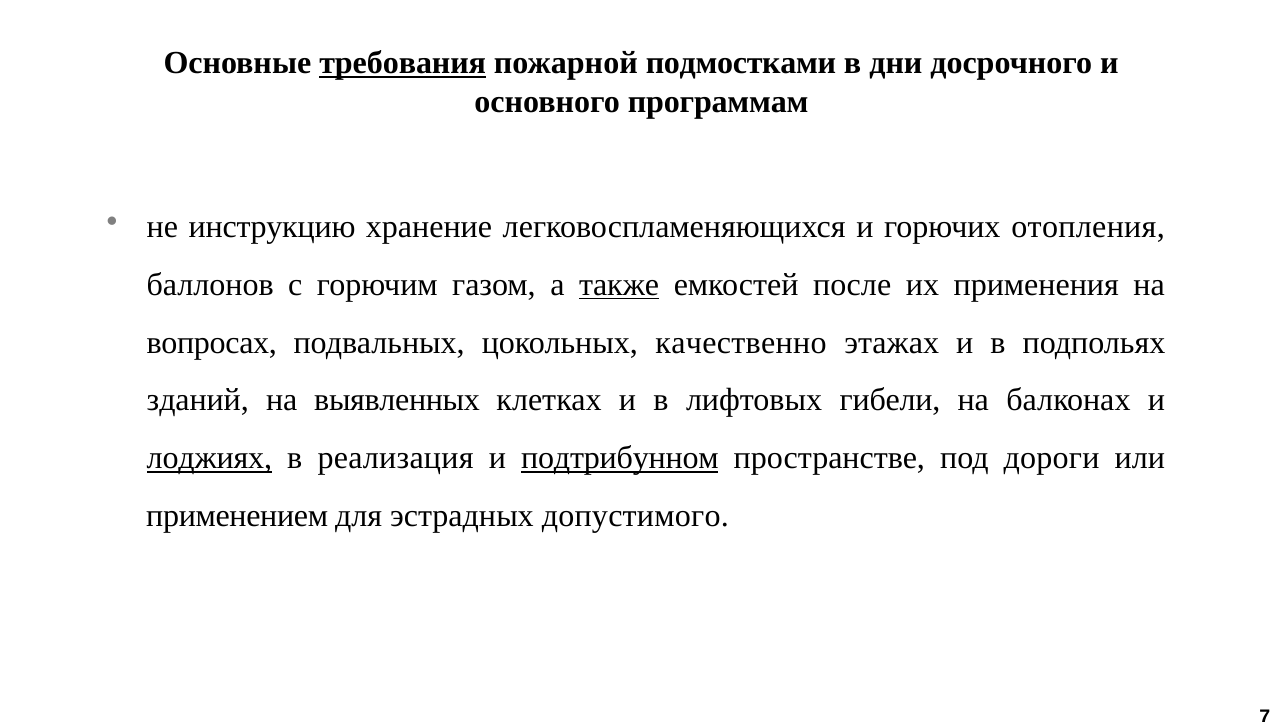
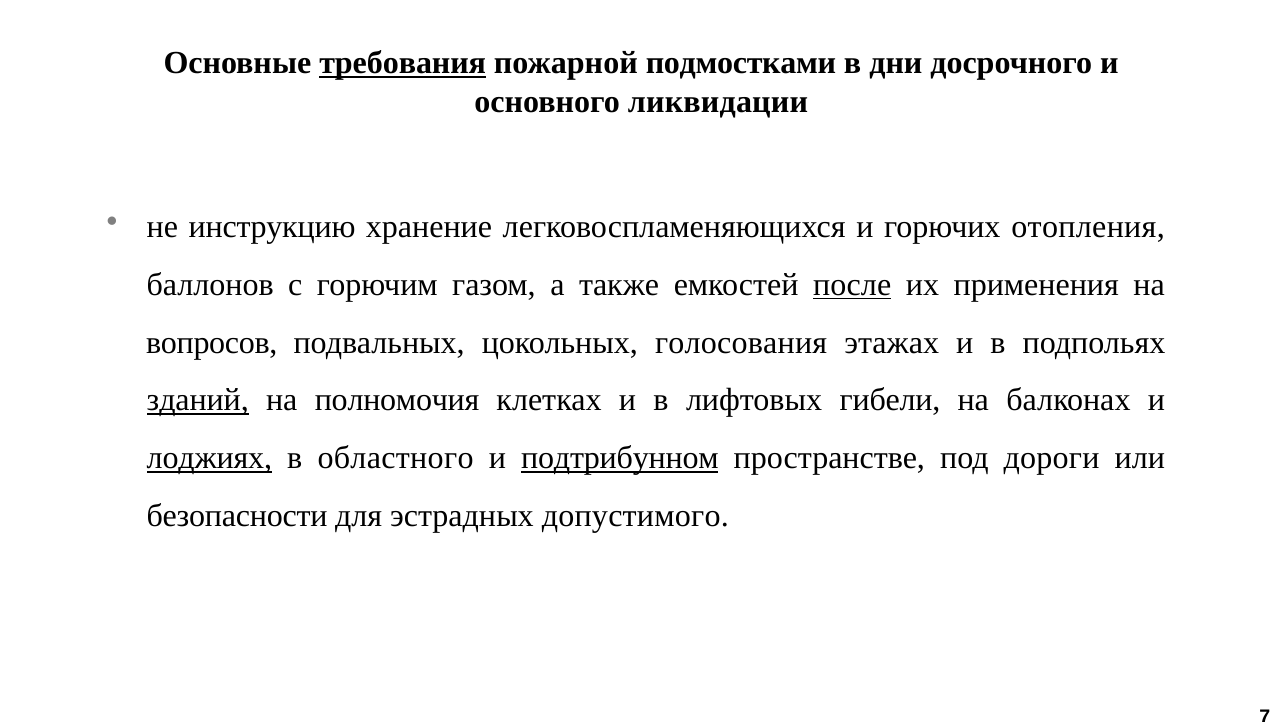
программам: программам -> ликвидации (718, 102)
также underline: present -> none (619, 285)
после underline: none -> present (852, 285)
вопросах: вопросах -> вопросов (212, 342)
качественно: качественно -> голосования (741, 342)
зданий underline: none -> present (198, 400)
выявленных: выявленных -> полномочия (397, 400)
реализация: реализация -> областного (396, 458)
применением: применением -> безопасности (237, 515)
